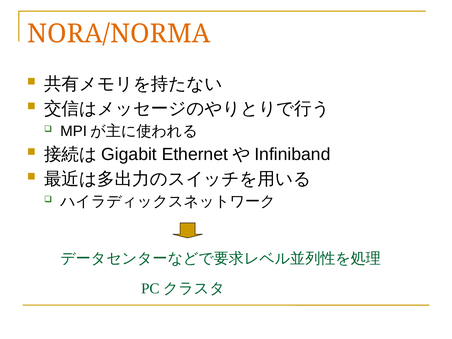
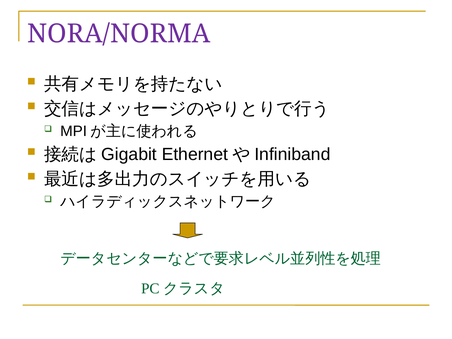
NORA/NORMA colour: orange -> purple (119, 34)
